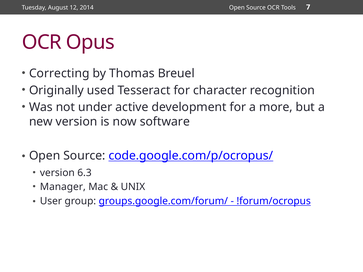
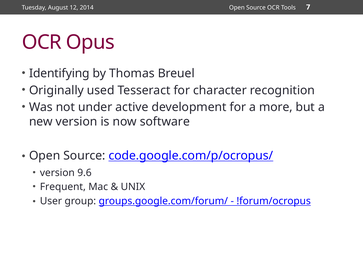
Correcting: Correcting -> Identifying (59, 73)
6.3: 6.3 -> 9.6 (84, 173)
Manager: Manager -> Frequent (63, 187)
